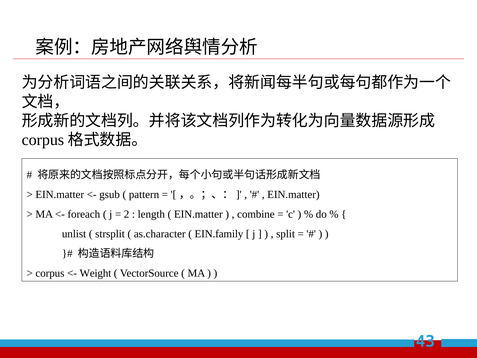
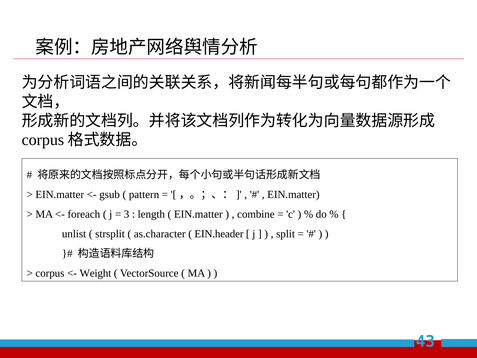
2: 2 -> 3 (127, 214)
EIN.family: EIN.family -> EIN.header (219, 234)
